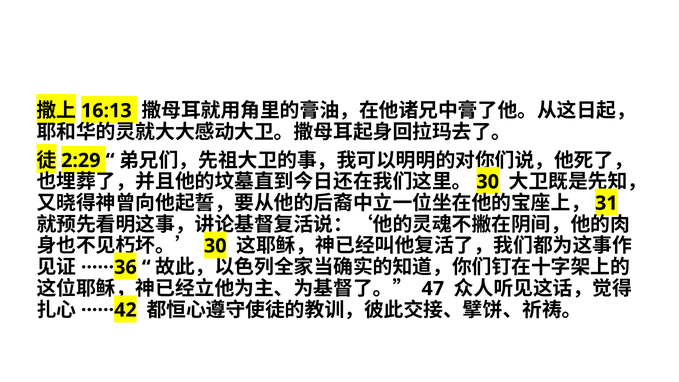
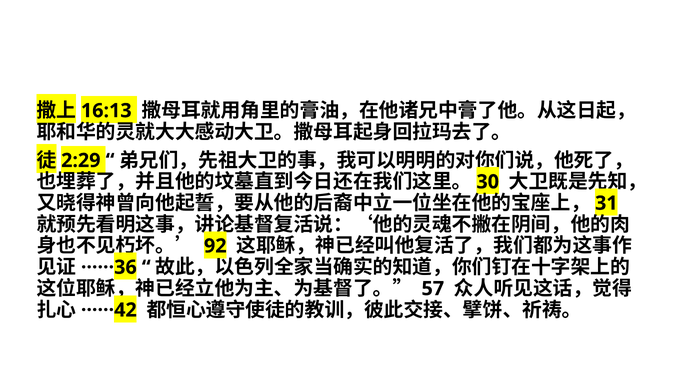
30: 30 -> 92 (215, 246)
47: 47 -> 57 (433, 289)
